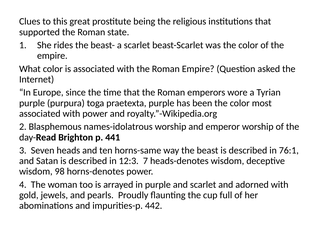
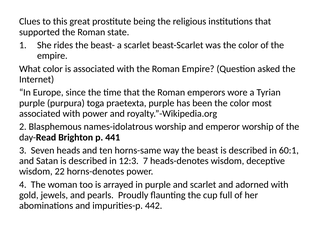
76:1: 76:1 -> 60:1 (289, 150)
98: 98 -> 22 (60, 171)
